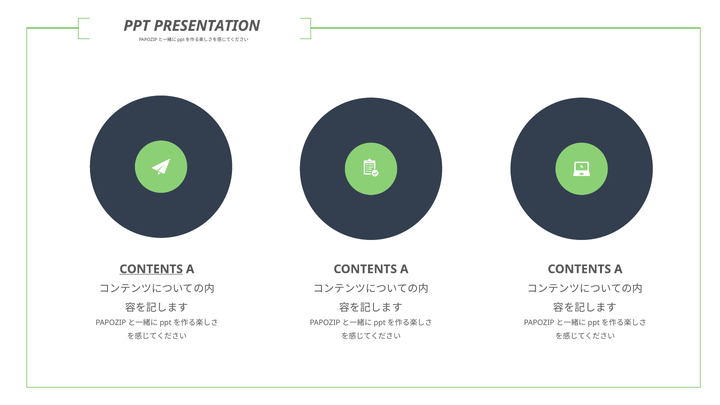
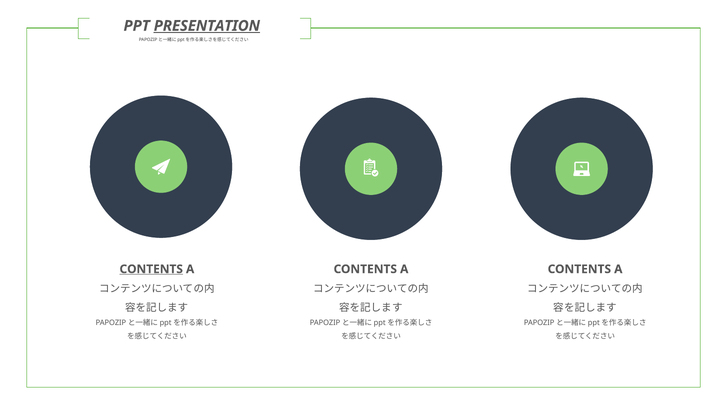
PRESENTATION underline: none -> present (207, 26)
